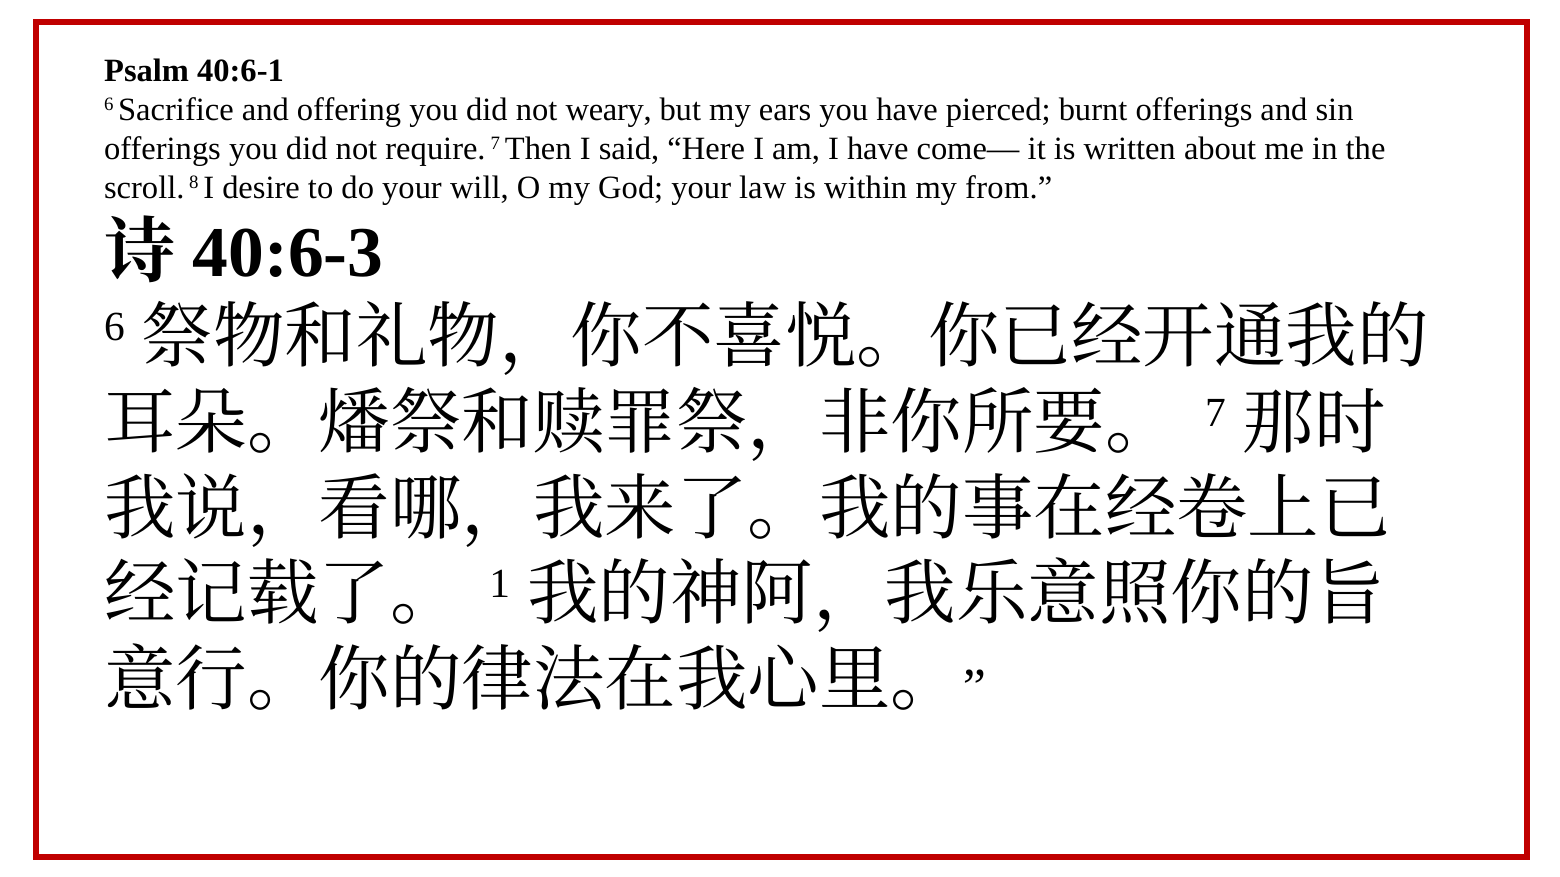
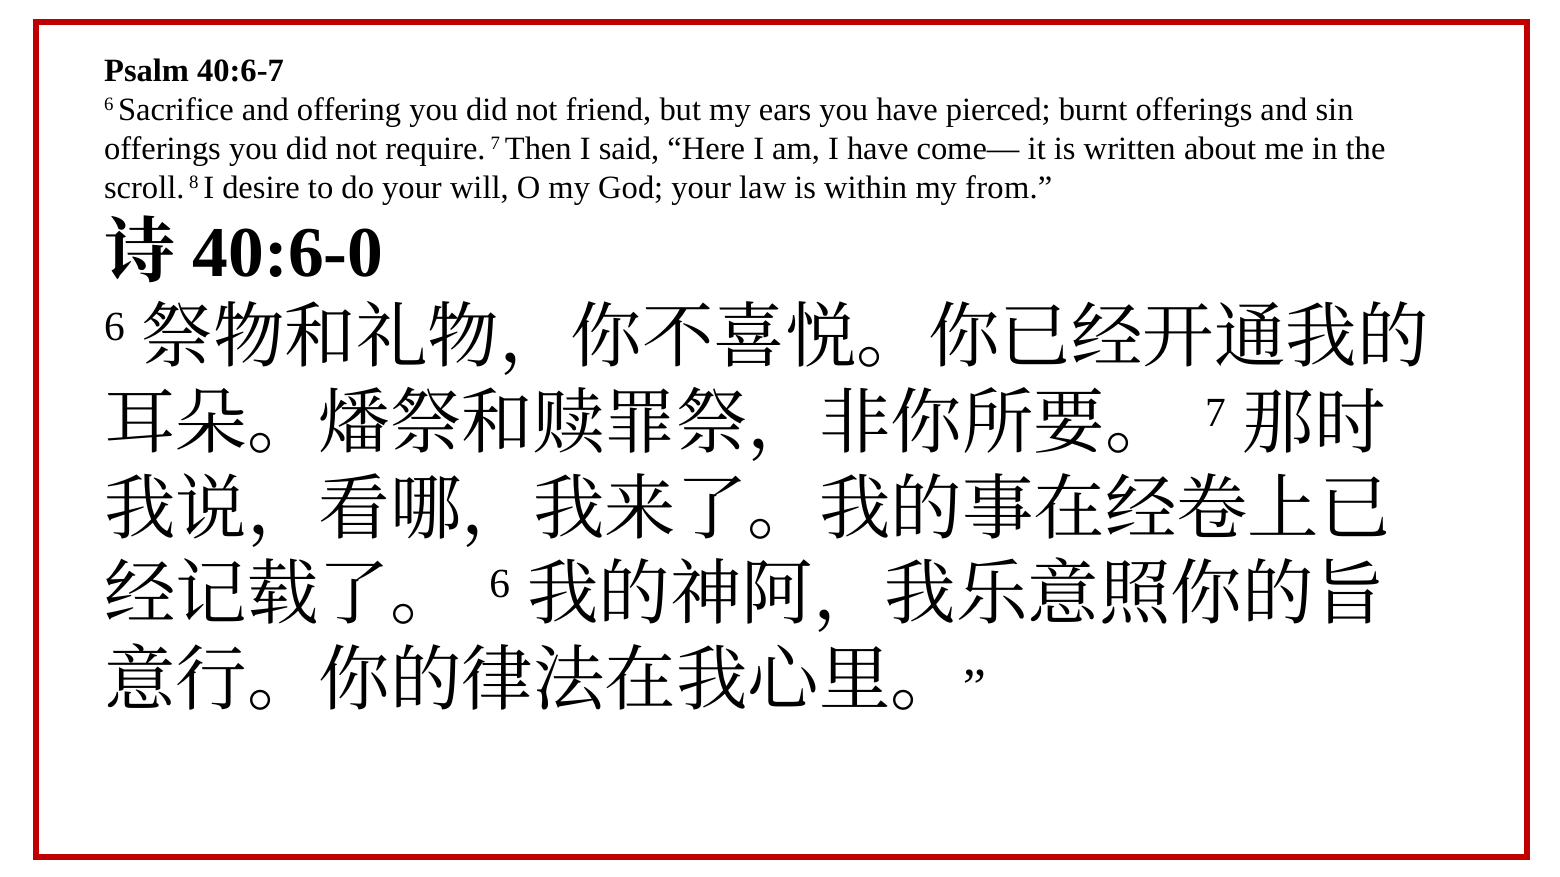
40:6-1: 40:6-1 -> 40:6-7 (240, 70)
weary: weary -> friend (609, 109)
40:6-3: 40:6-3 -> 40:6-0 (288, 253)
1: 1 -> 6 (500, 584)
